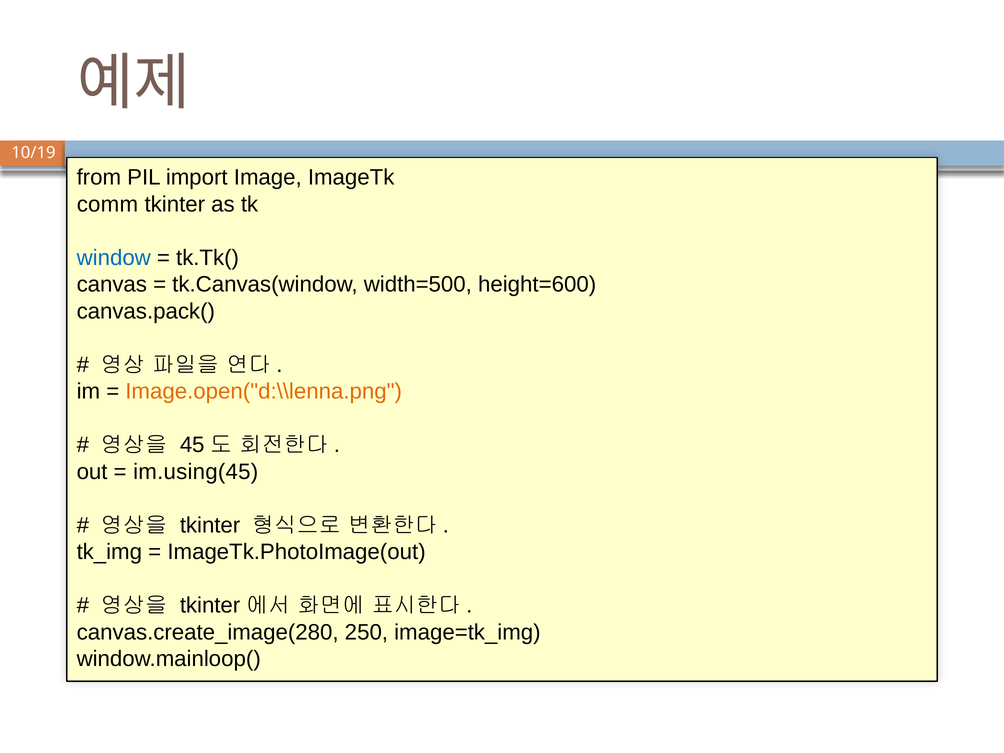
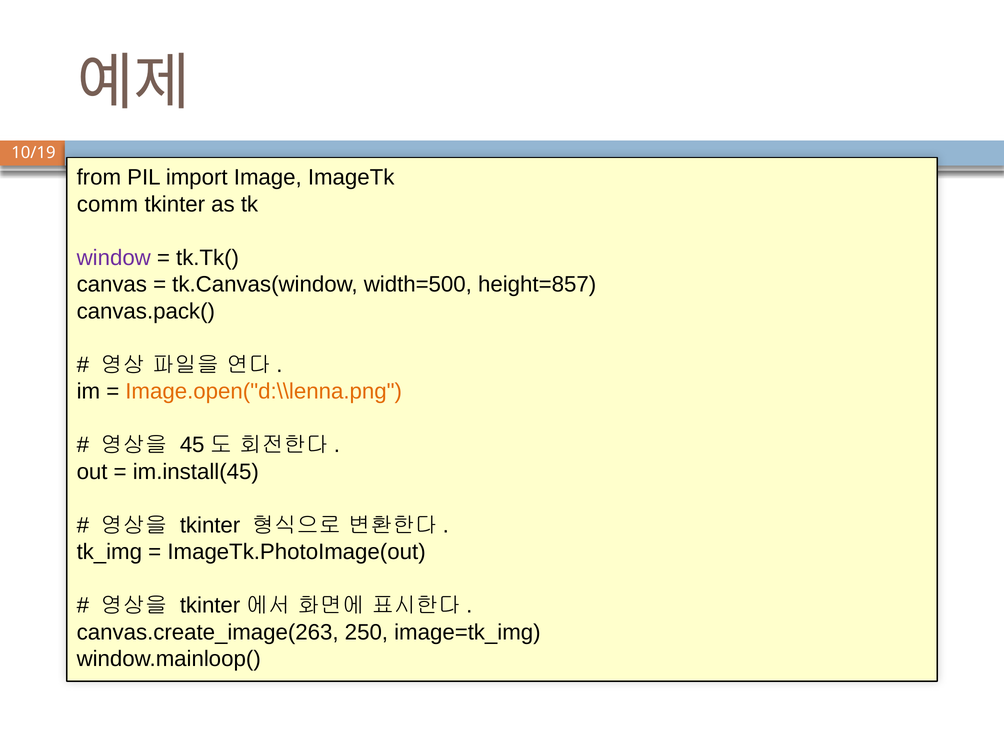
window colour: blue -> purple (114, 258)
height=600: height=600 -> height=857 (537, 284)
im.using(45: im.using(45 -> im.install(45 (196, 472)
canvas.create_image(280: canvas.create_image(280 -> canvas.create_image(263 (208, 632)
